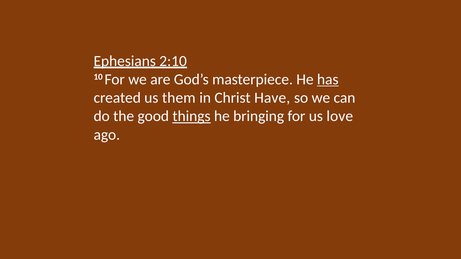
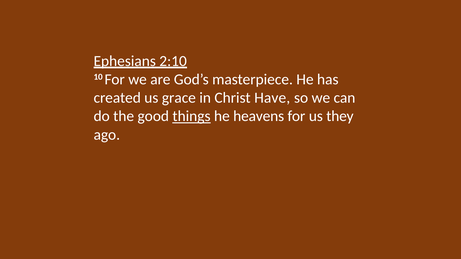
has underline: present -> none (328, 79)
them: them -> grace (179, 98)
bringing: bringing -> heavens (259, 116)
love: love -> they (340, 116)
